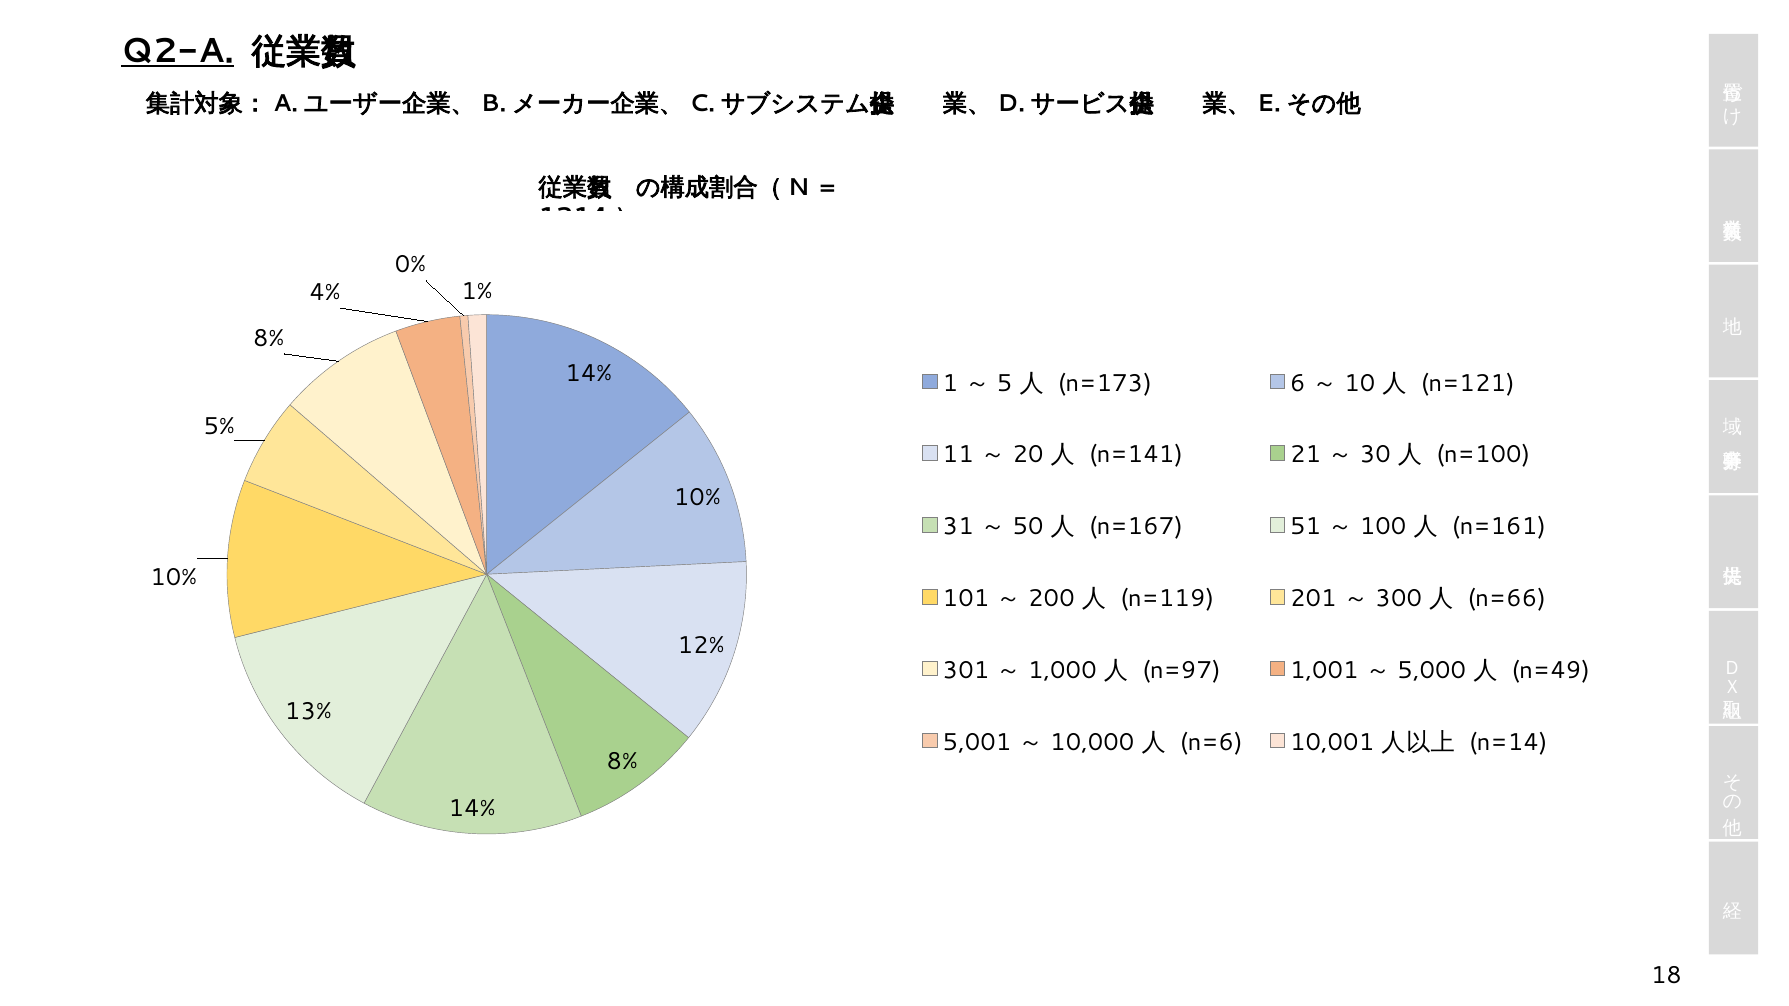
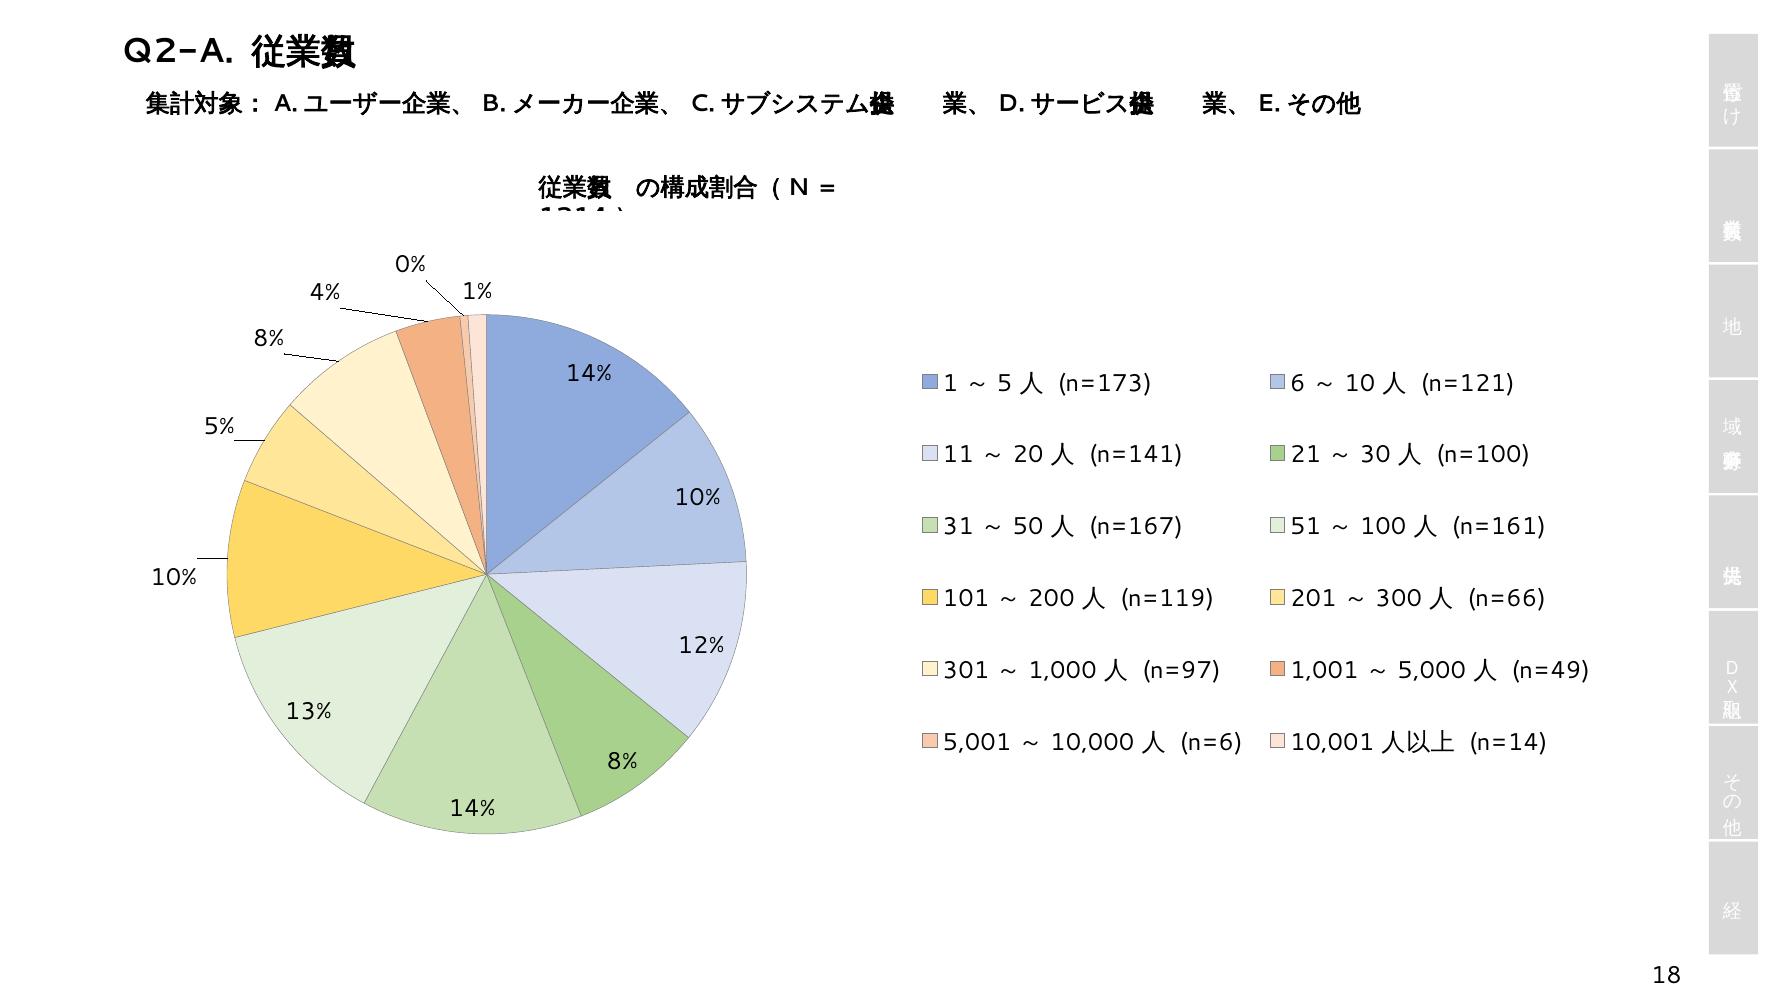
Q2-A underline: present -> none (178, 51)
